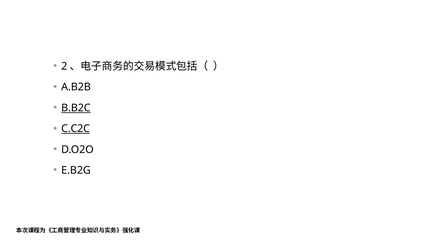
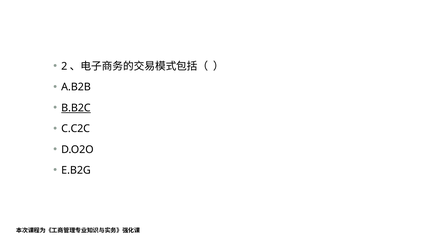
C.C2C underline: present -> none (76, 129)
